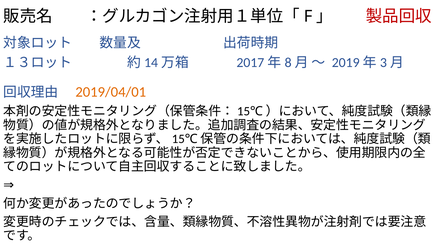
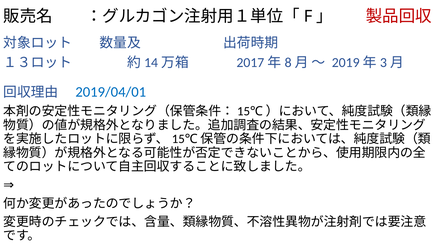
2019/04/01 colour: orange -> blue (111, 92)
